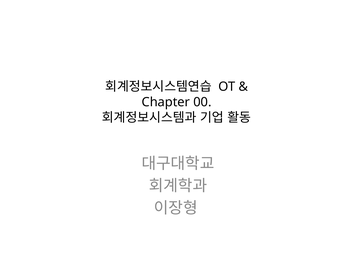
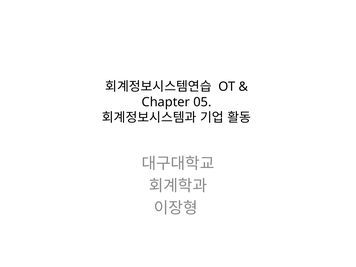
00: 00 -> 05 (202, 102)
